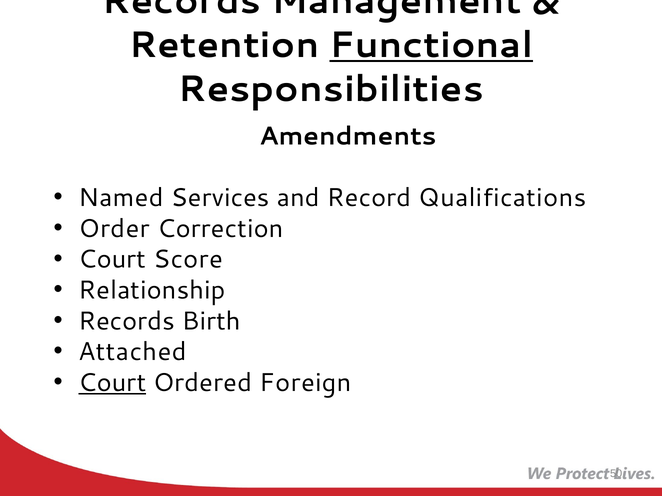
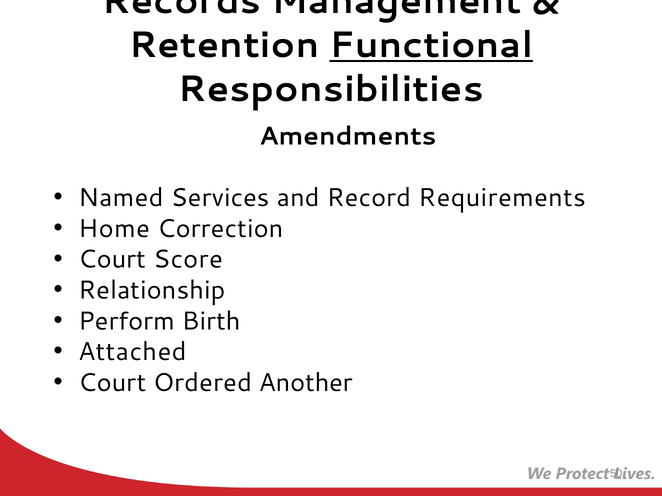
Qualifications: Qualifications -> Requirements (502, 198)
Order: Order -> Home (114, 229)
Records: Records -> Perform (127, 321)
Court underline: present -> none (112, 383)
Foreign: Foreign -> Another (306, 383)
